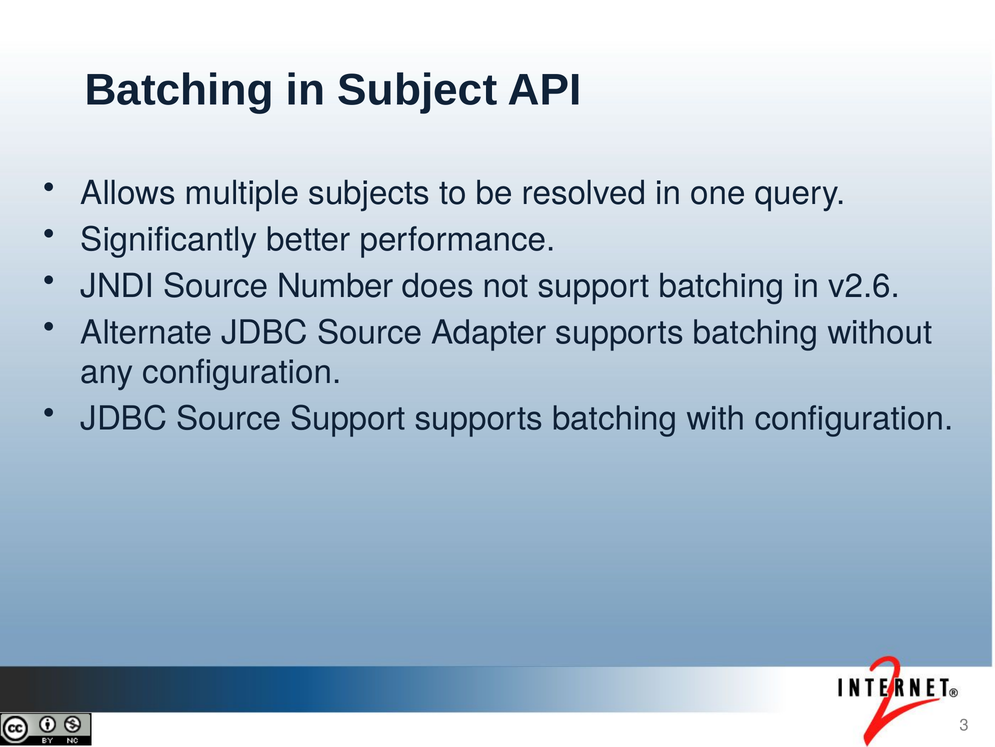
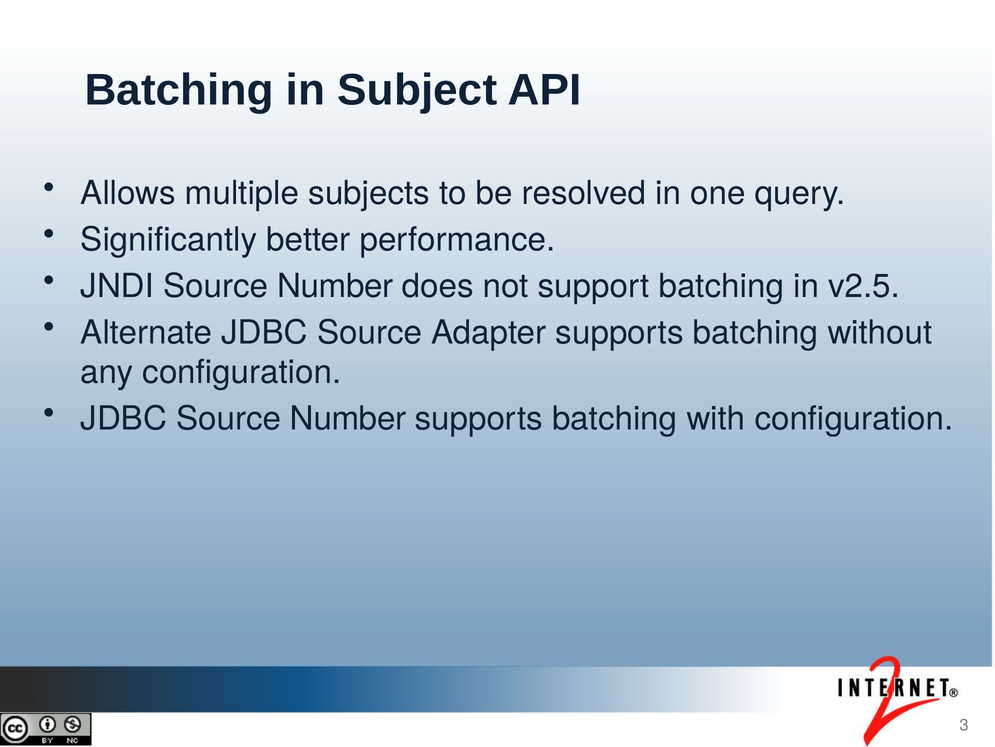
v2.6: v2.6 -> v2.5 (864, 286)
JDBC Source Support: Support -> Number (348, 419)
